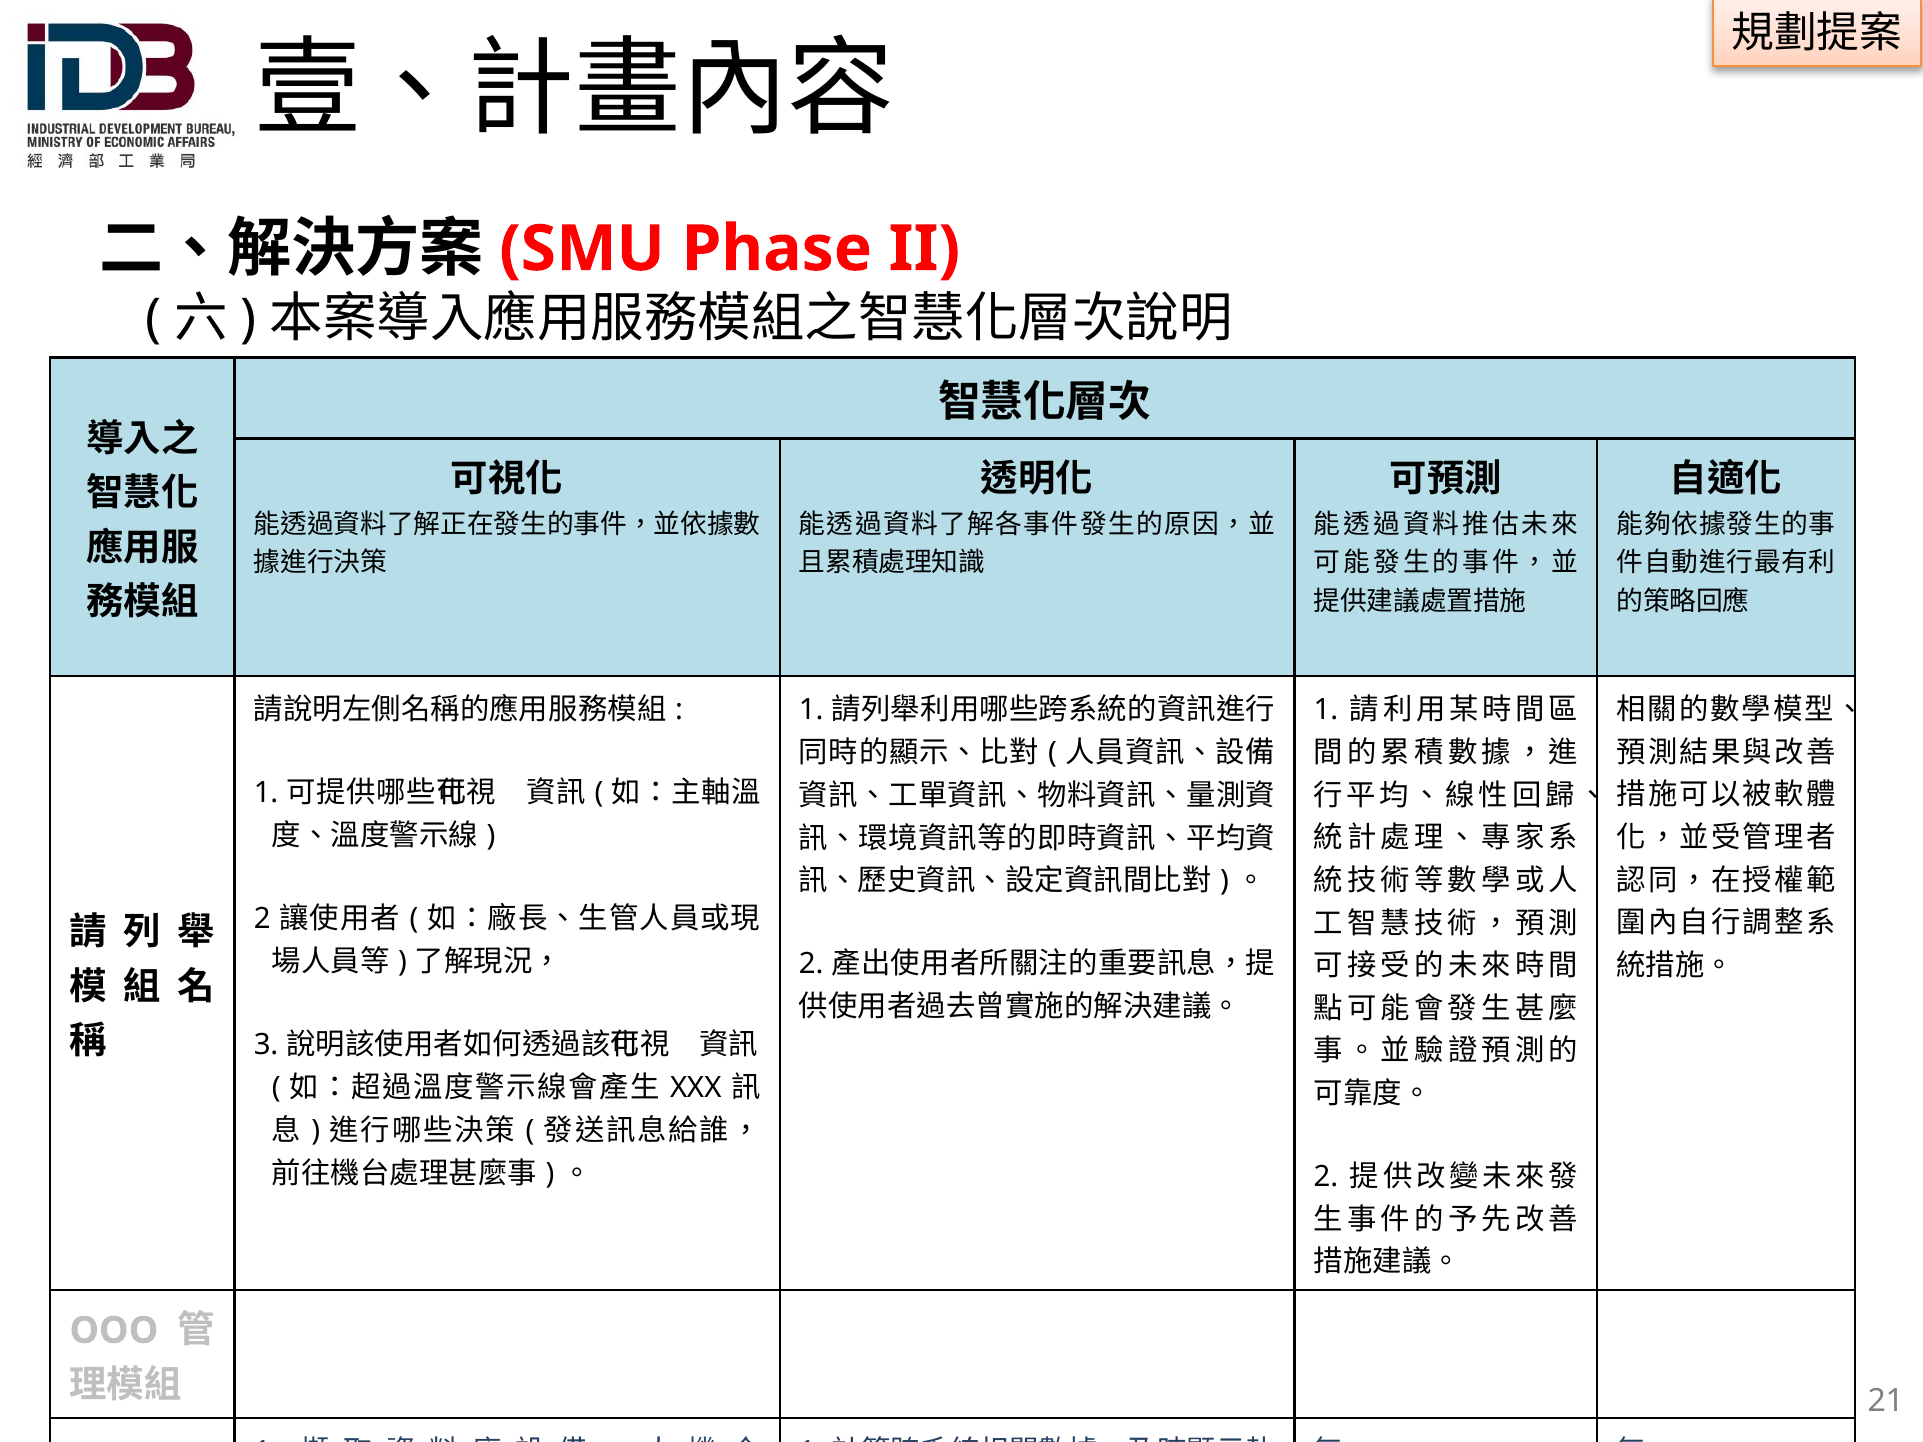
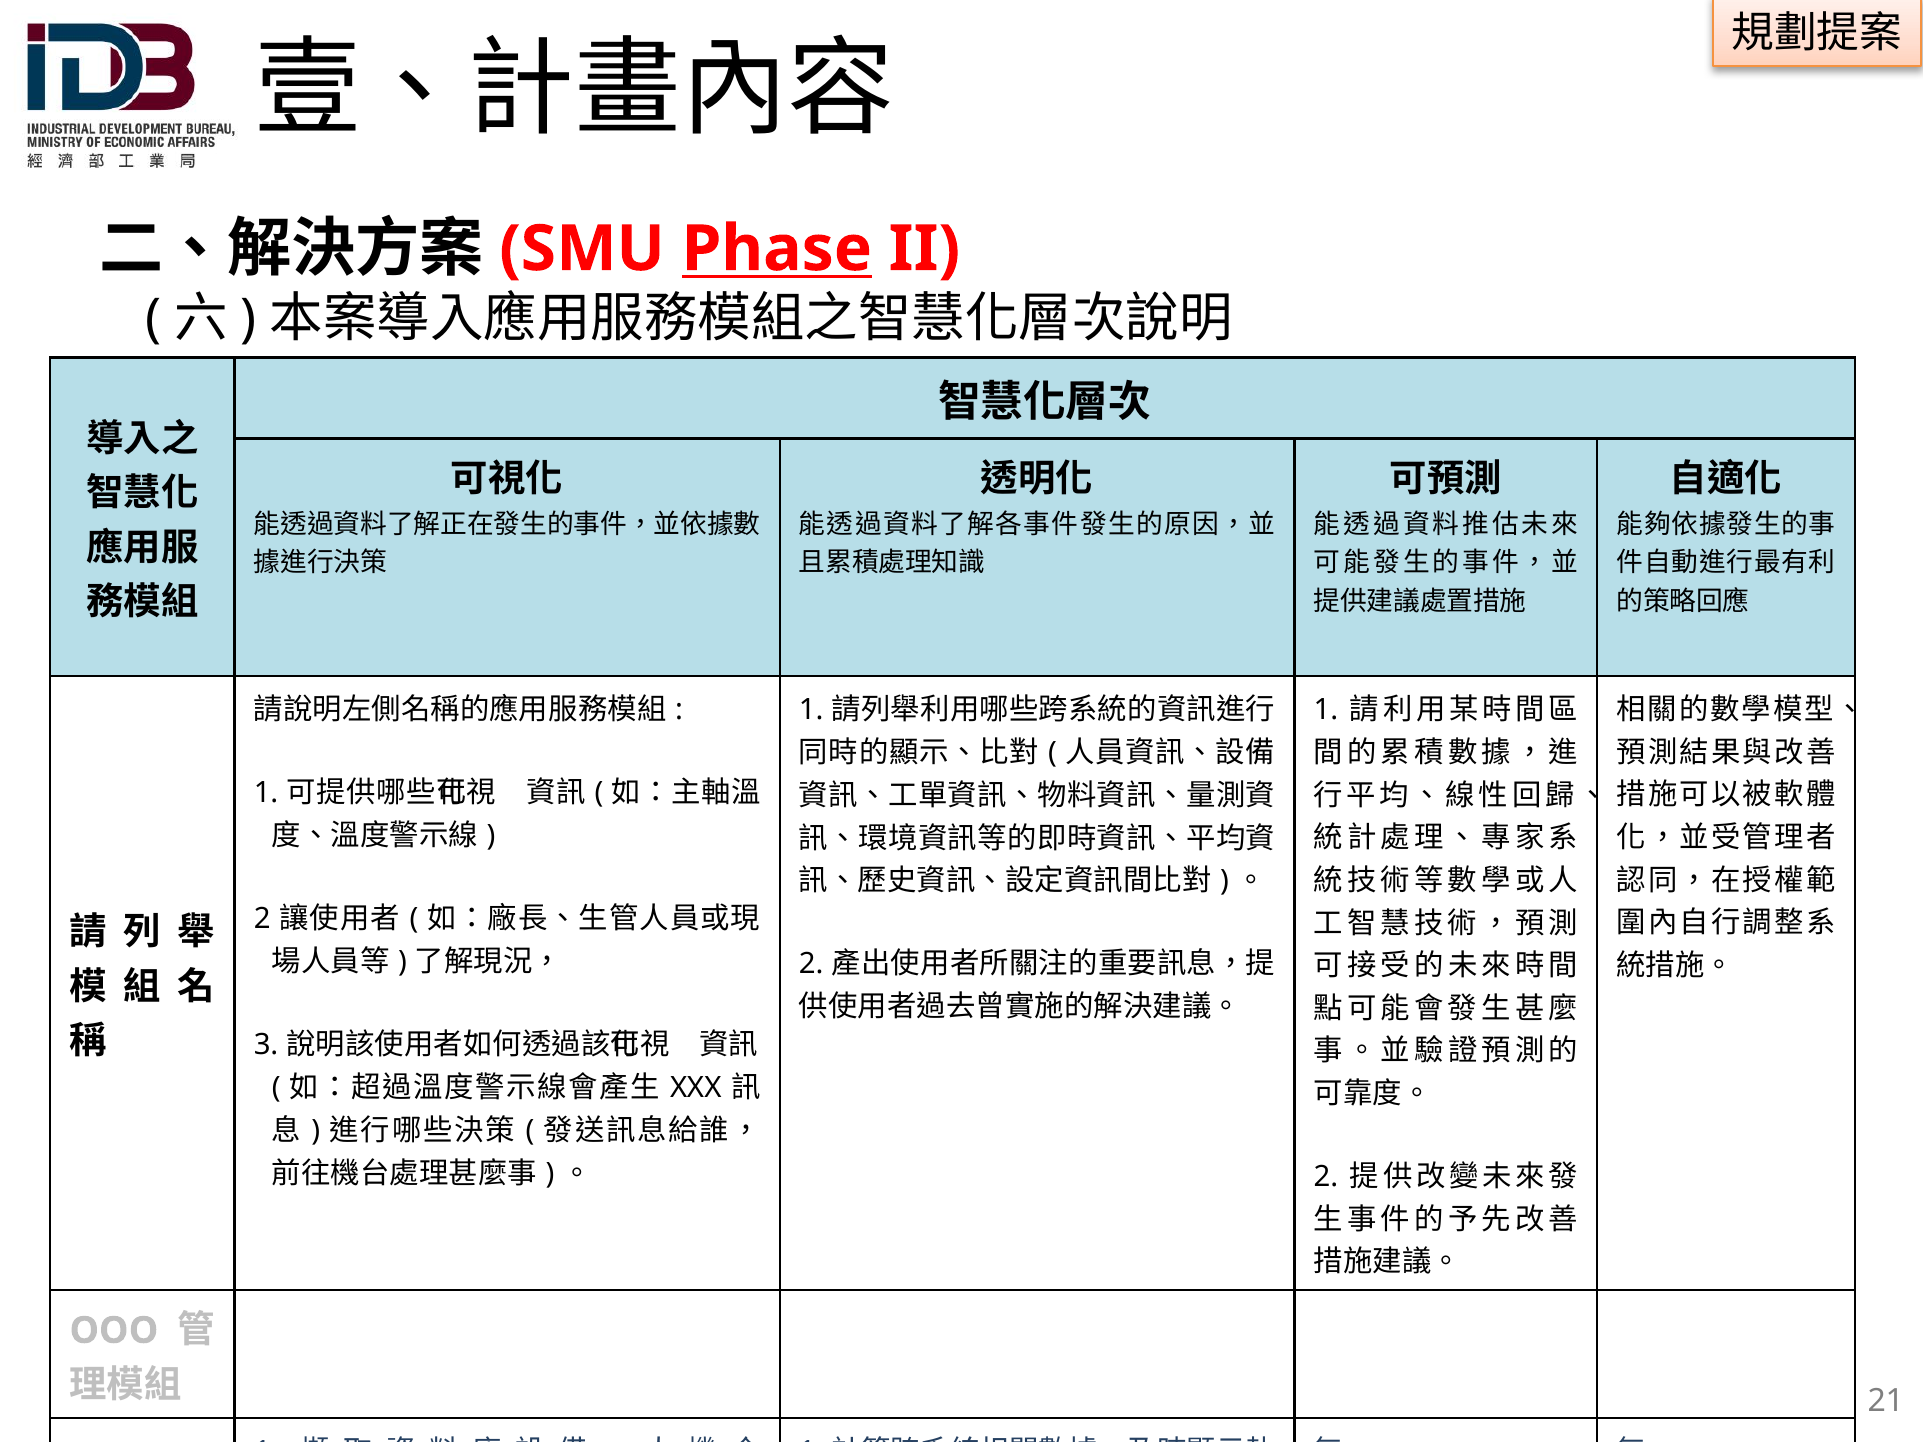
Phase underline: none -> present (777, 249)
